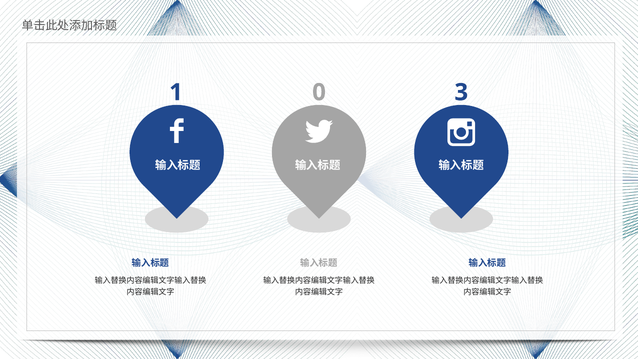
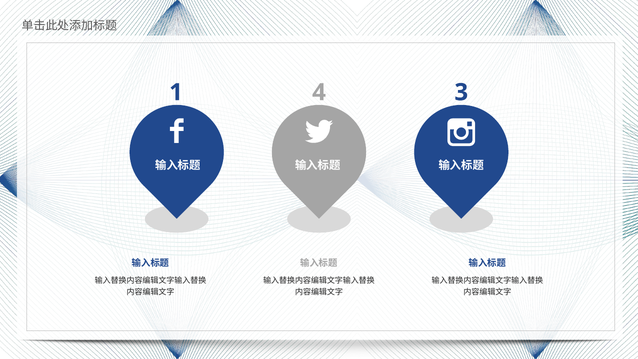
0: 0 -> 4 (319, 92)
